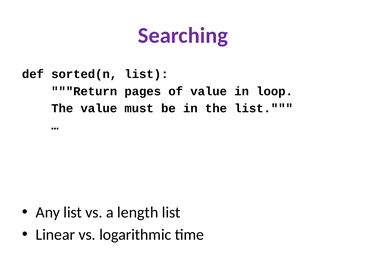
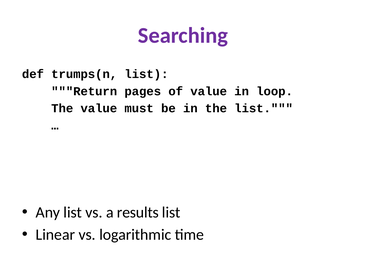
sorted(n: sorted(n -> trumps(n (84, 74)
length: length -> results (138, 212)
